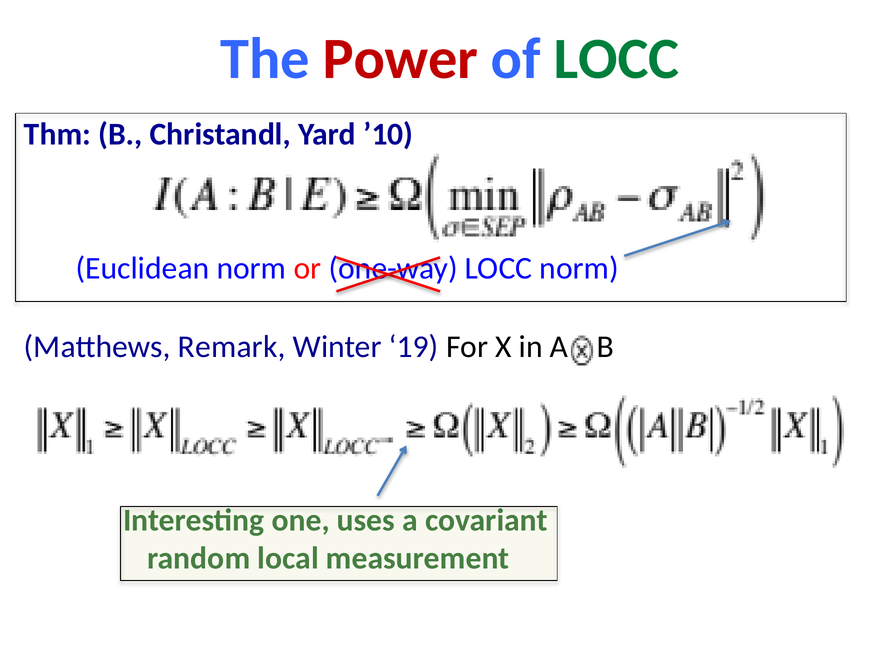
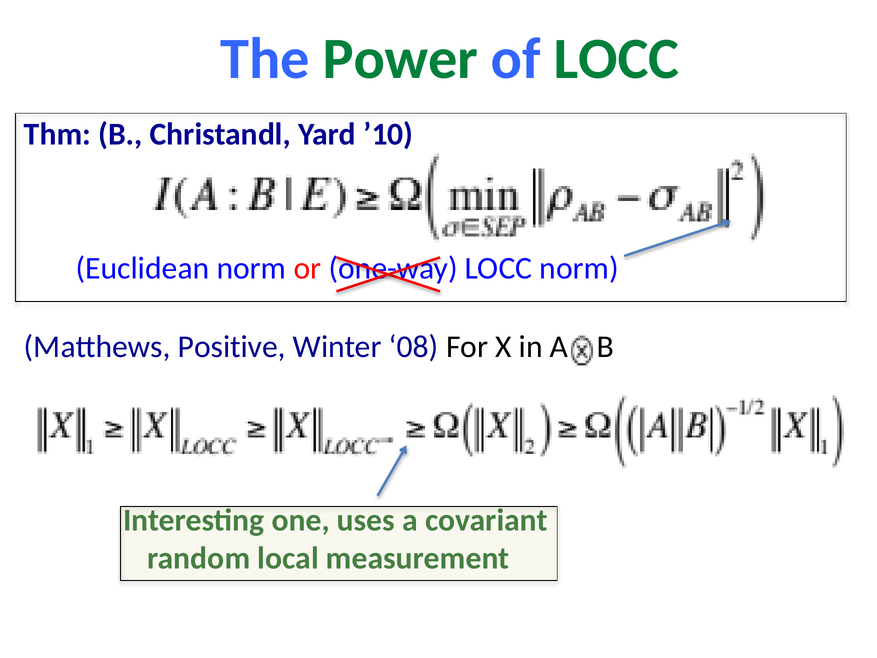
Power colour: red -> green (400, 59)
Remark: Remark -> Positive (232, 347)
19: 19 -> 08 (414, 347)
